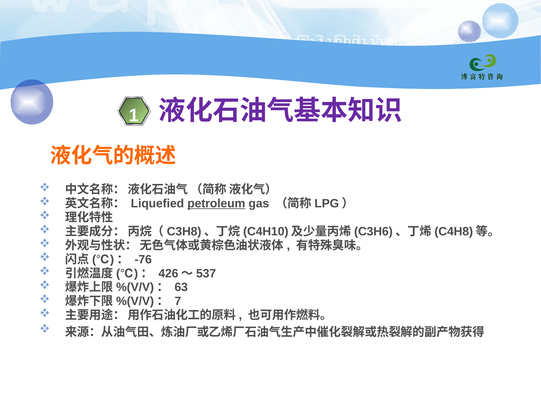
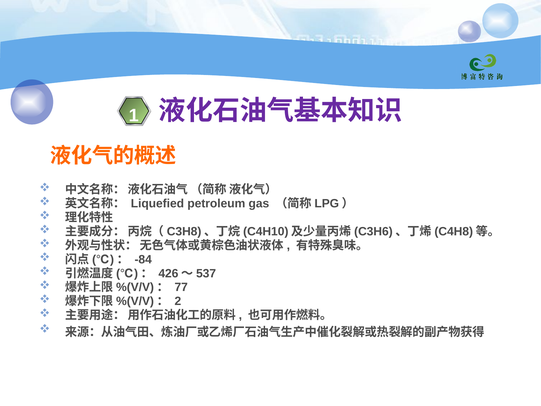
petroleum underline: present -> none (216, 203)
-76: -76 -> -84 (143, 259)
63: 63 -> 77 (181, 287)
7: 7 -> 2 (178, 301)
